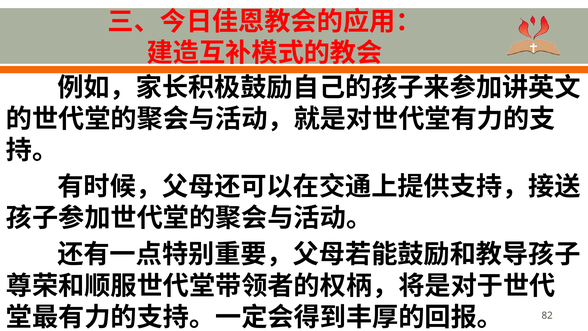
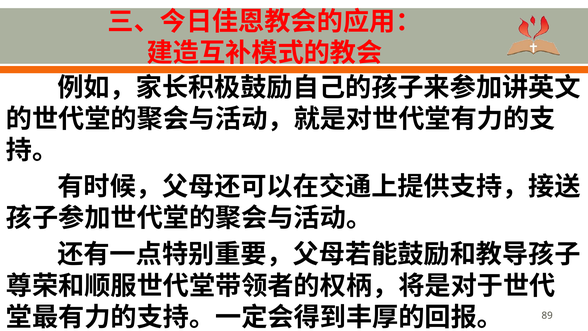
82: 82 -> 89 (547, 315)
